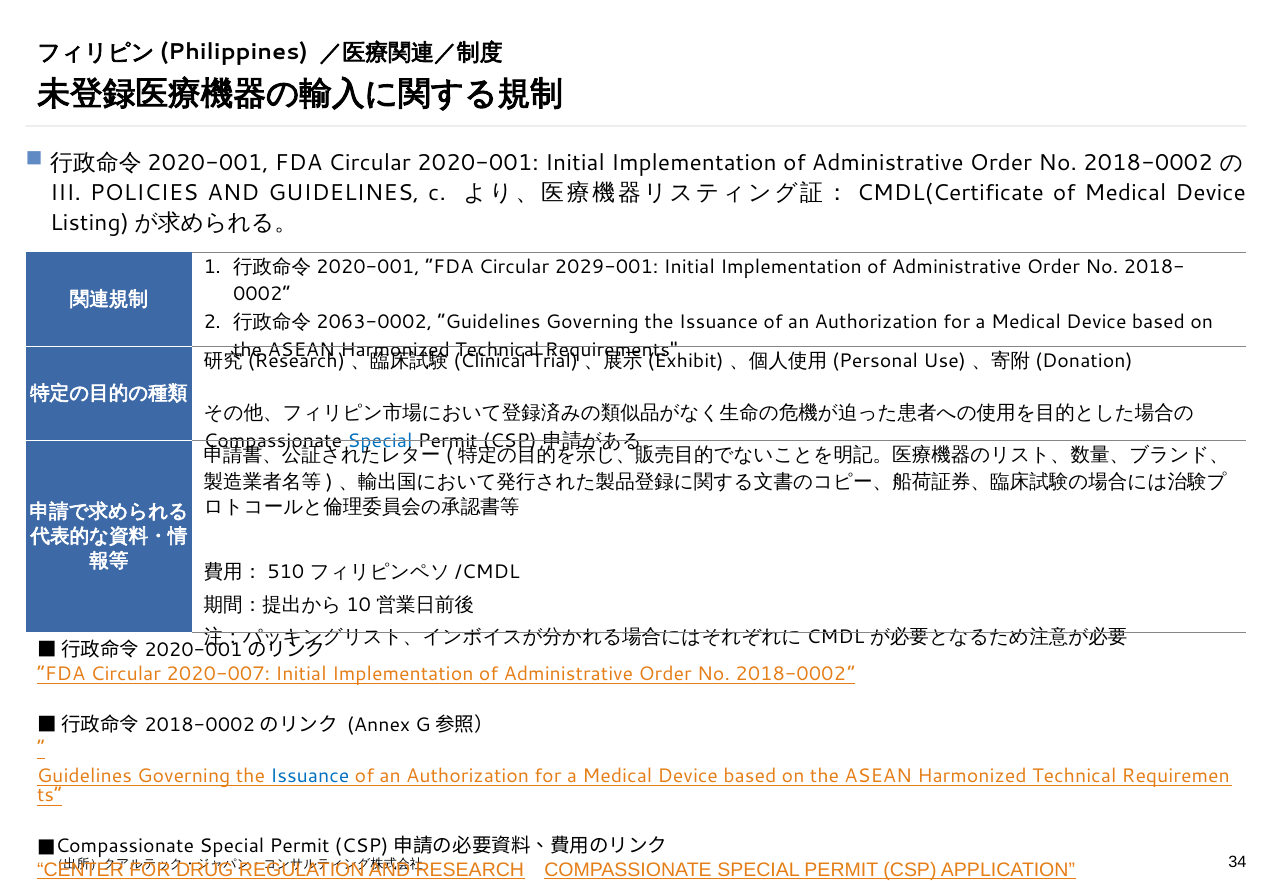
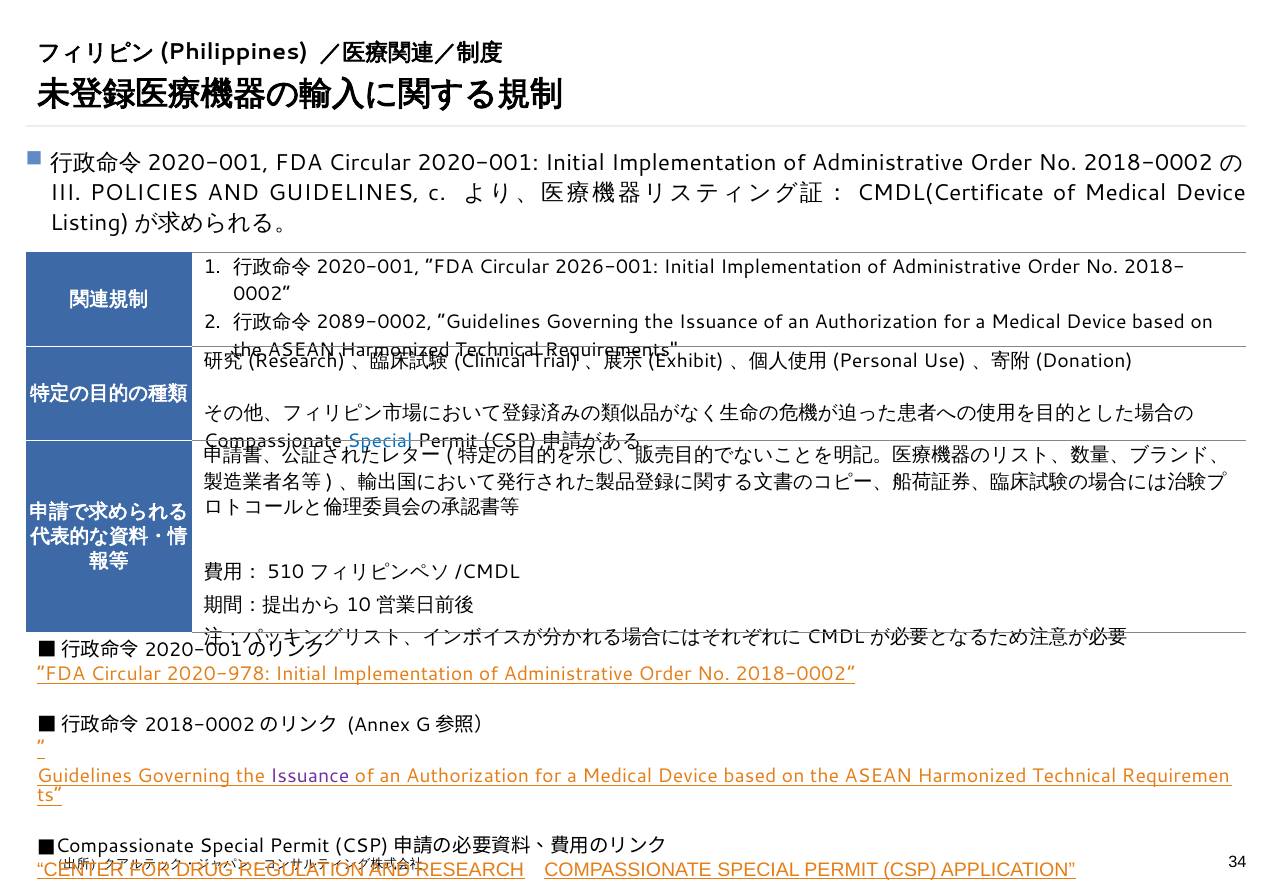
2029-001: 2029-001 -> 2026-001 (607, 267)
2063-0002: 2063-0002 -> 2089-0002 (374, 322)
2020-007: 2020-007 -> 2020-978 (218, 673)
Issuance colour: blue -> purple (310, 776)
